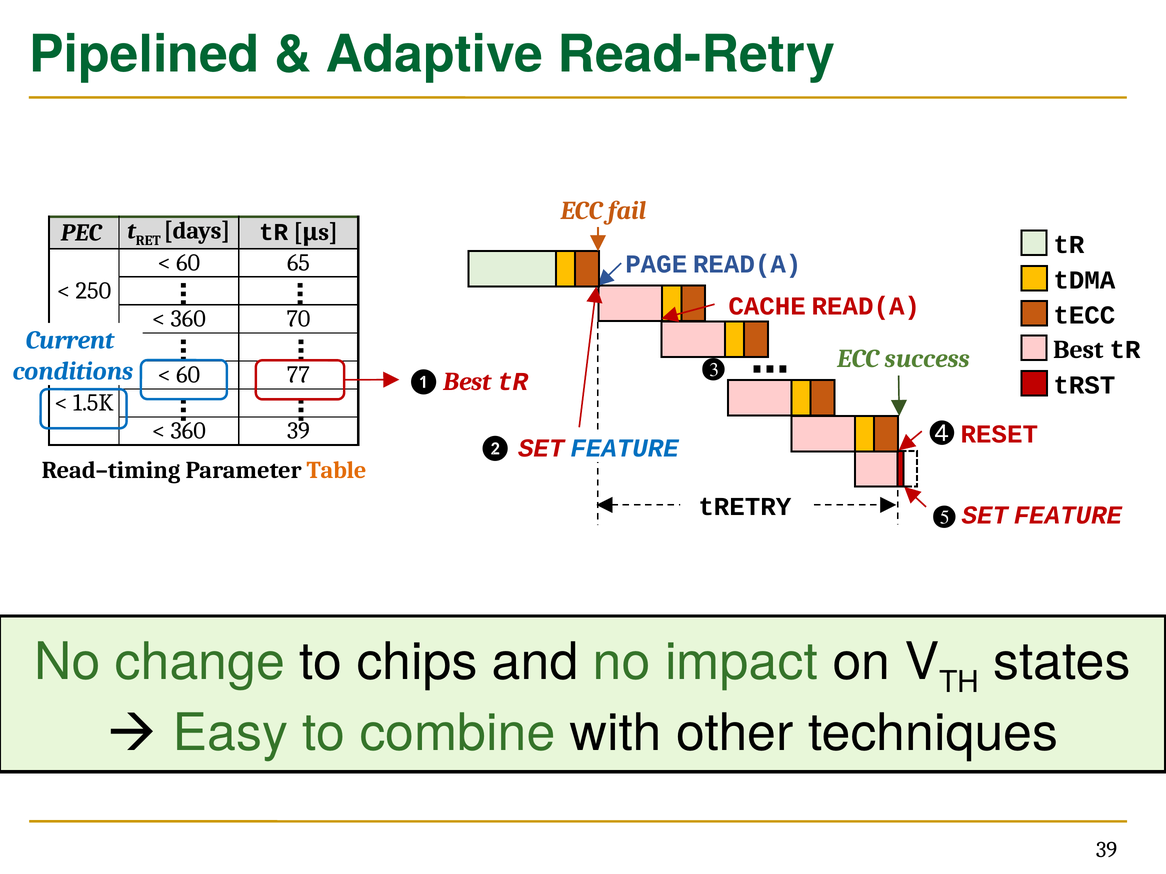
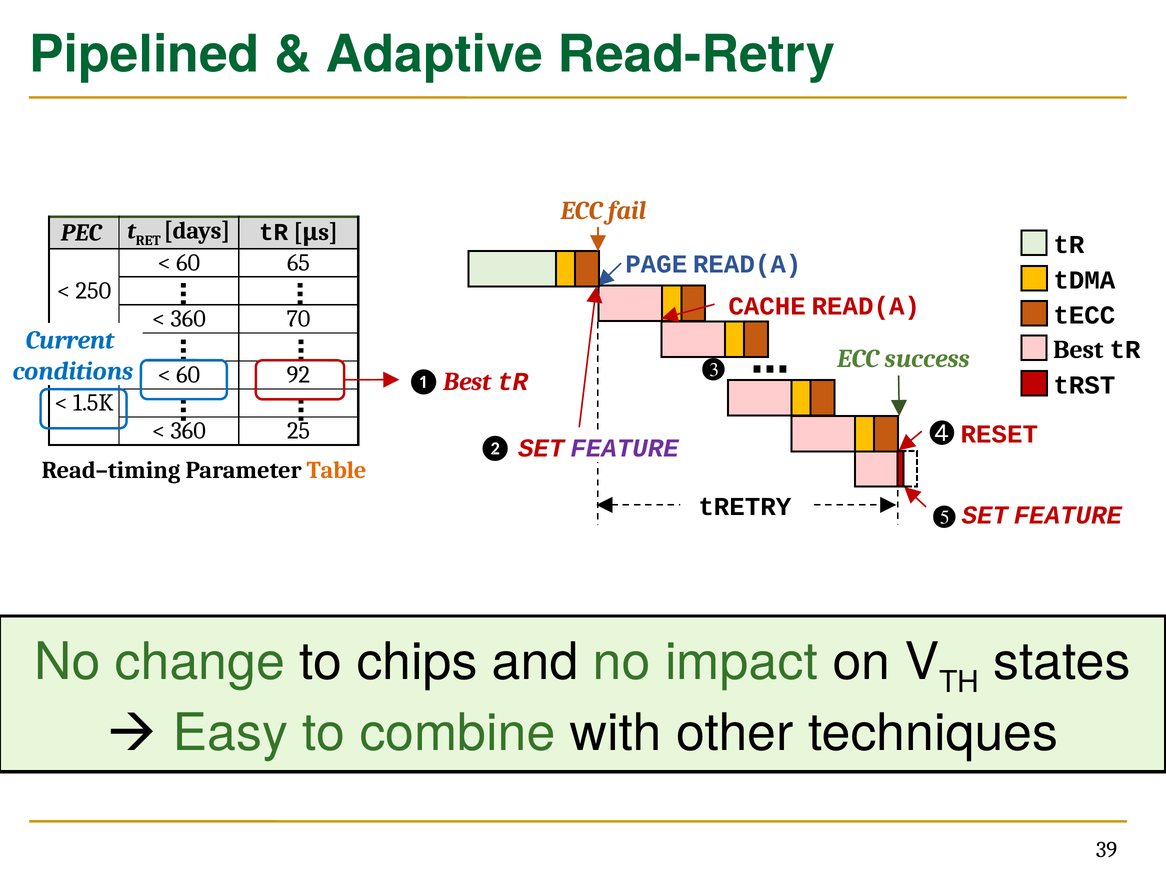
77: 77 -> 92 (298, 375)
360 39: 39 -> 25 (298, 431)
FEATURE colour: blue -> purple (625, 449)
